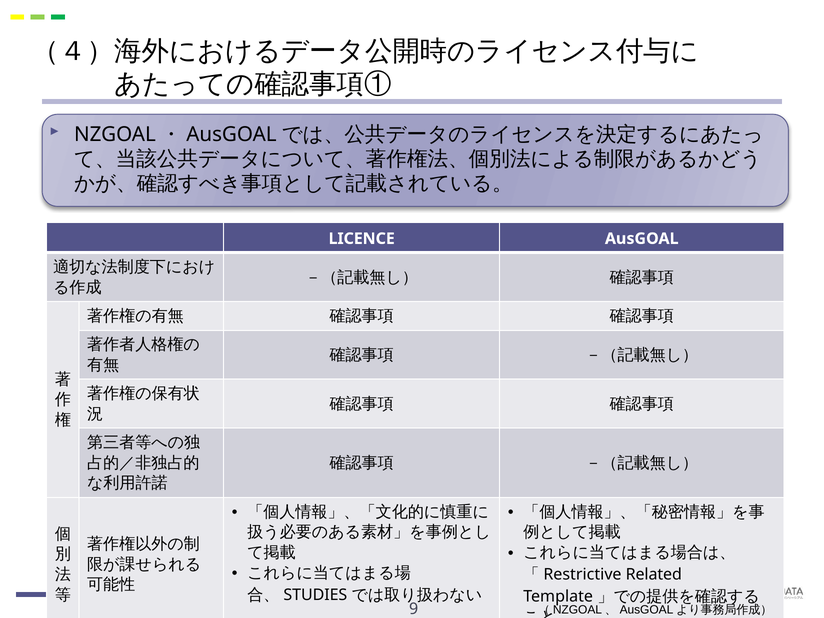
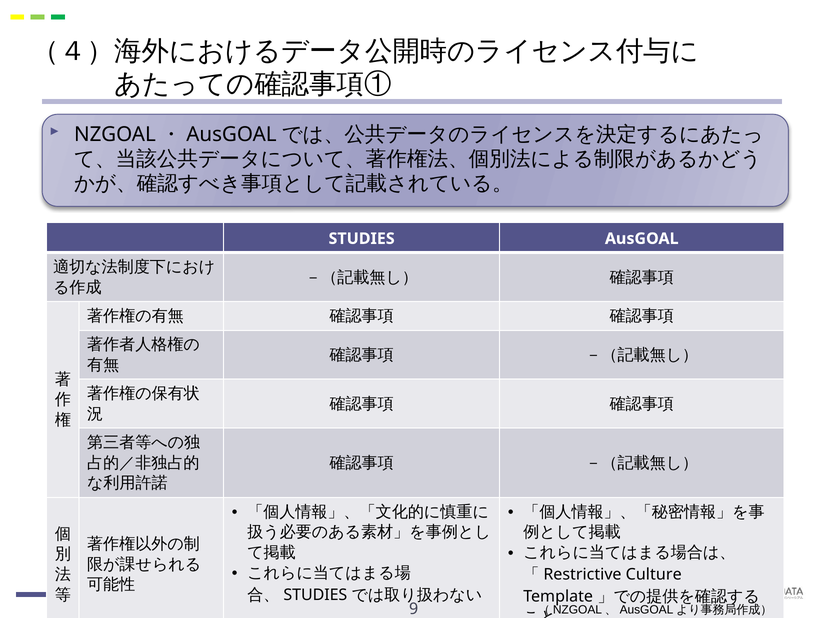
LICENCE: LICENCE -> STUDIES (362, 239)
Related: Related -> Culture (654, 574)
